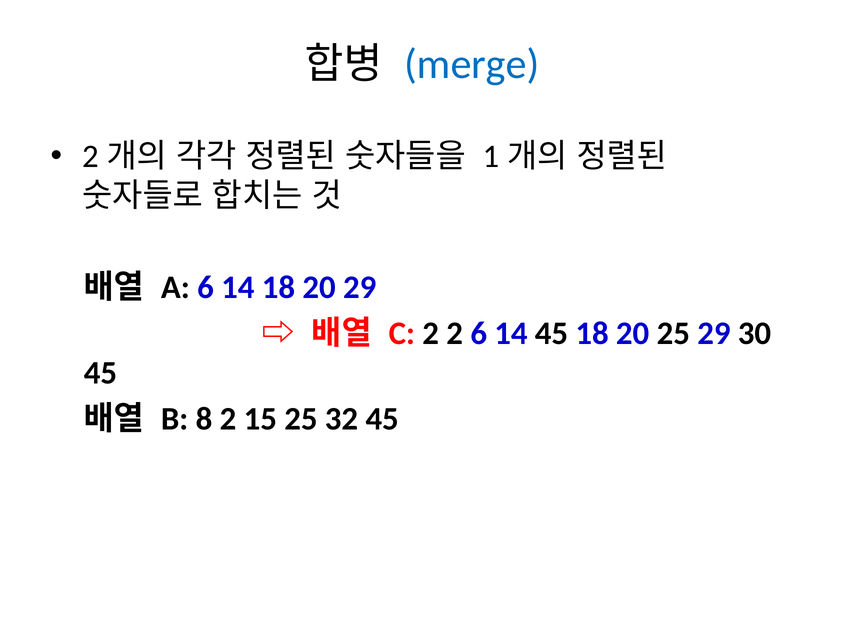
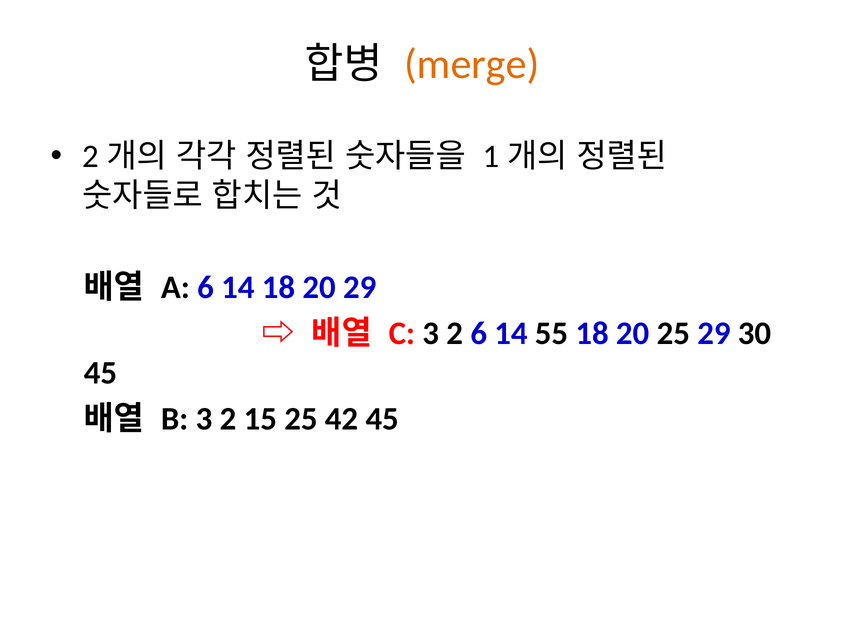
merge colour: blue -> orange (472, 64)
C 2: 2 -> 3 (431, 334)
14 45: 45 -> 55 (551, 334)
B 8: 8 -> 3 (204, 419)
32: 32 -> 42 (341, 419)
